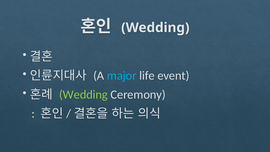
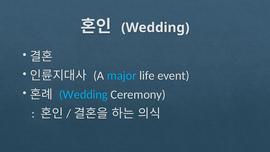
Wedding colour: light green -> light blue (83, 95)
